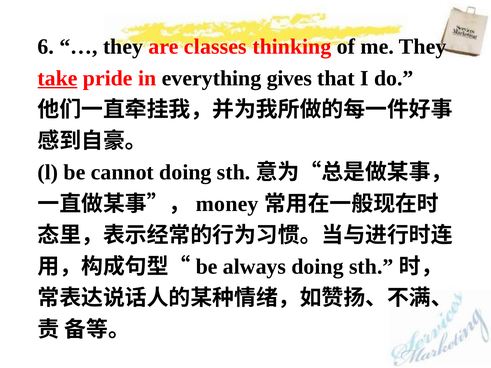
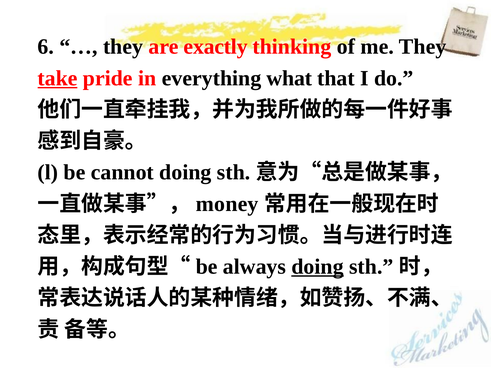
classes: classes -> exactly (216, 47)
gives: gives -> what (289, 78)
doing underline: none -> present (318, 267)
